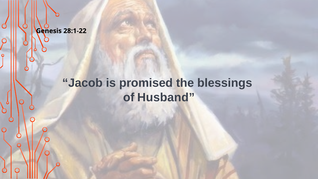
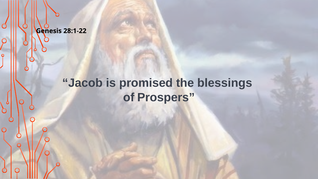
Husband: Husband -> Prospers (166, 97)
